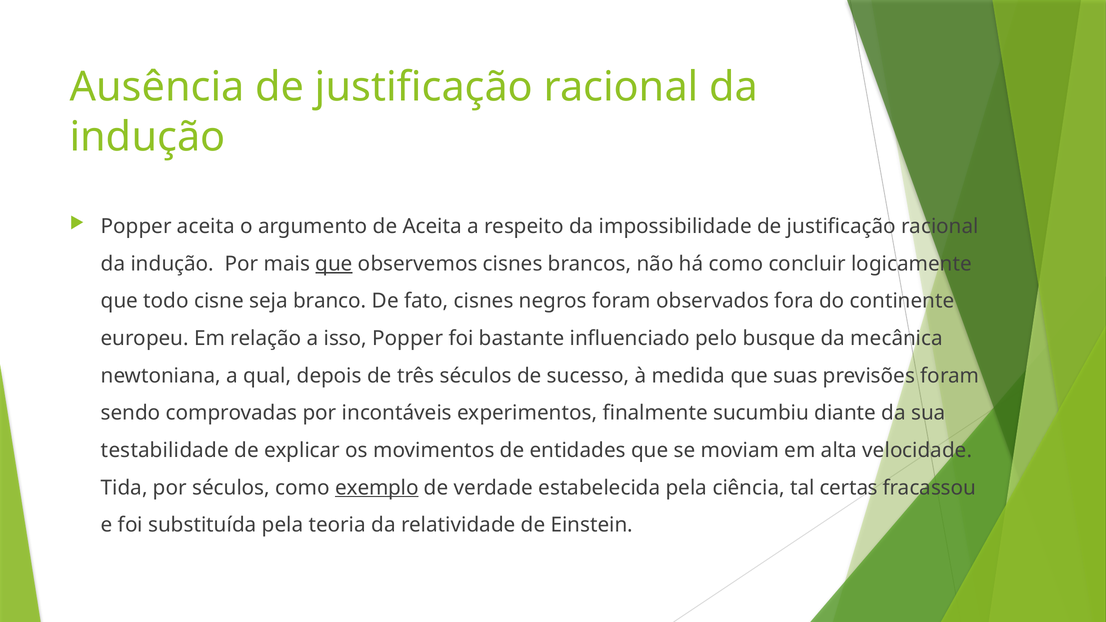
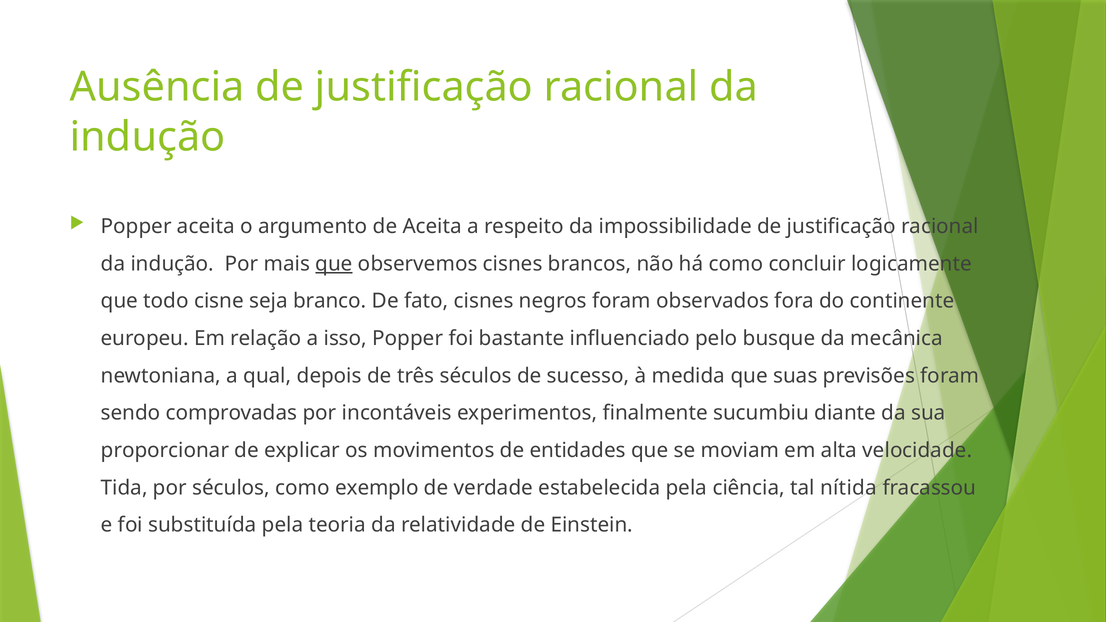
testabilidade: testabilidade -> proporcionar (165, 450)
exemplo underline: present -> none (377, 488)
certas: certas -> nítida (849, 488)
